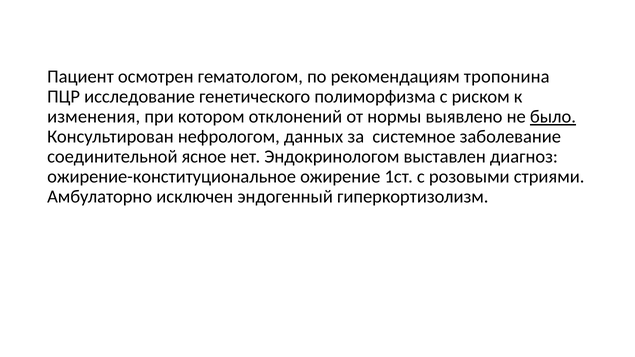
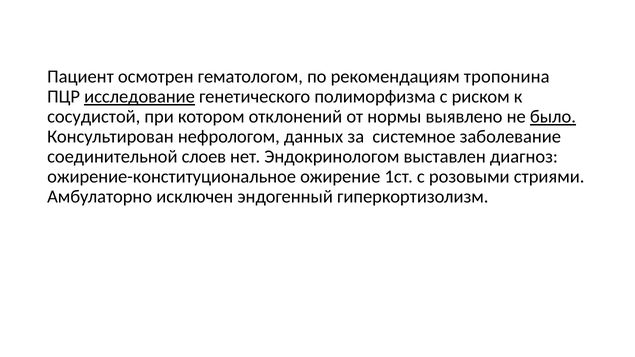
исследование underline: none -> present (140, 97)
изменения: изменения -> сосудистой (94, 117)
ясное: ясное -> слоев (204, 157)
